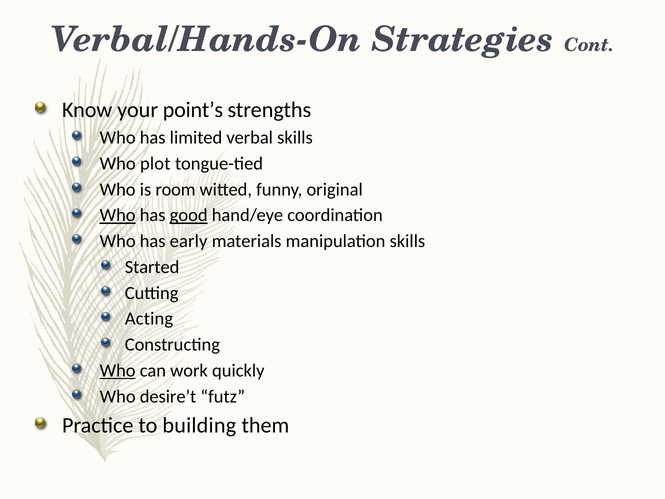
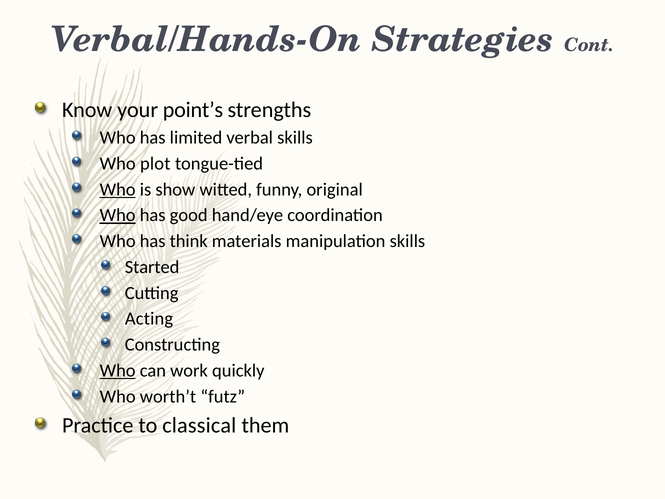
Who underline: none -> present (118, 189)
room: room -> show (175, 189)
good underline: present -> none (189, 215)
early: early -> think (189, 241)
desire’t: desire’t -> worth’t (168, 396)
building: building -> classical (199, 425)
